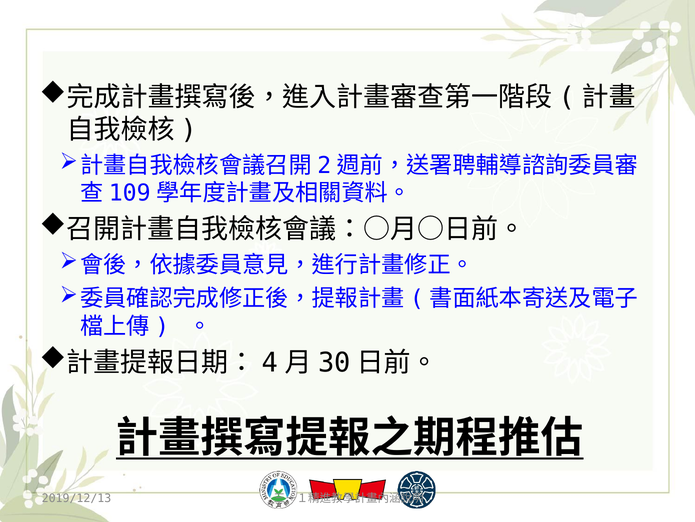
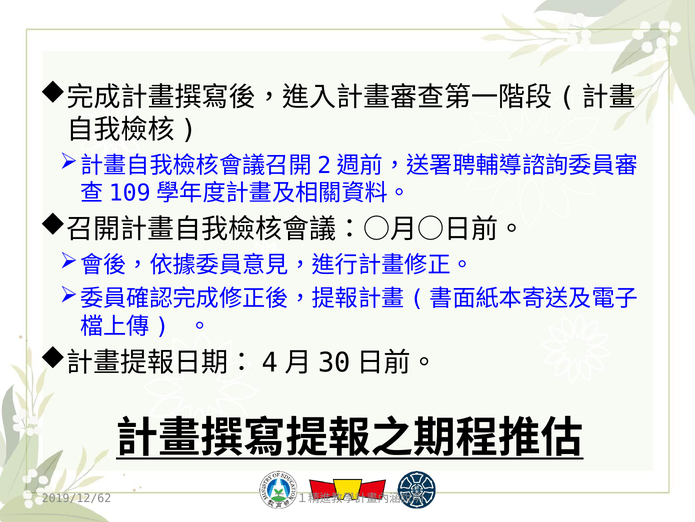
2019/12/13: 2019/12/13 -> 2019/12/62 (76, 498)
